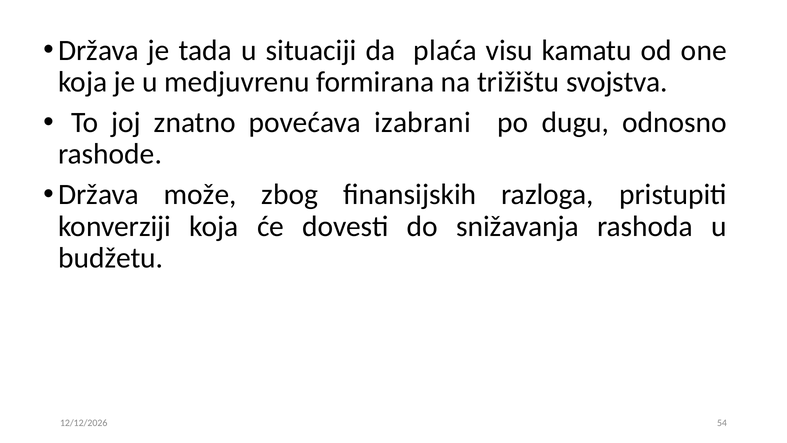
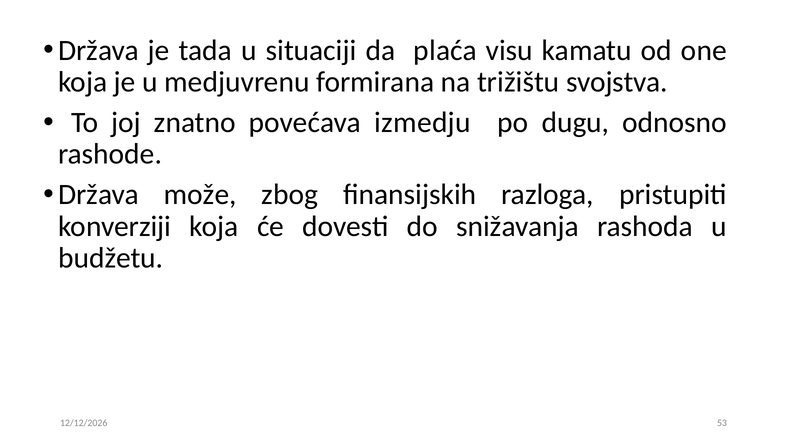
izabrani: izabrani -> izmedju (422, 122)
54: 54 -> 53 (722, 423)
